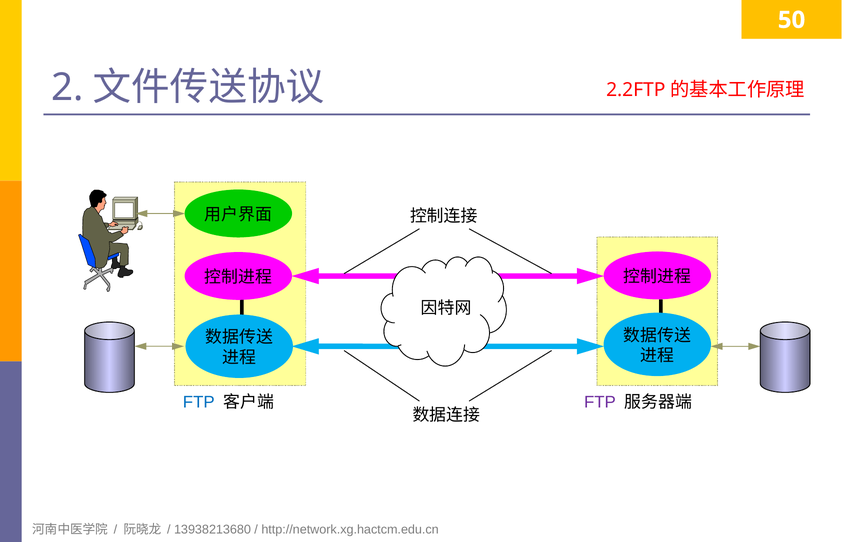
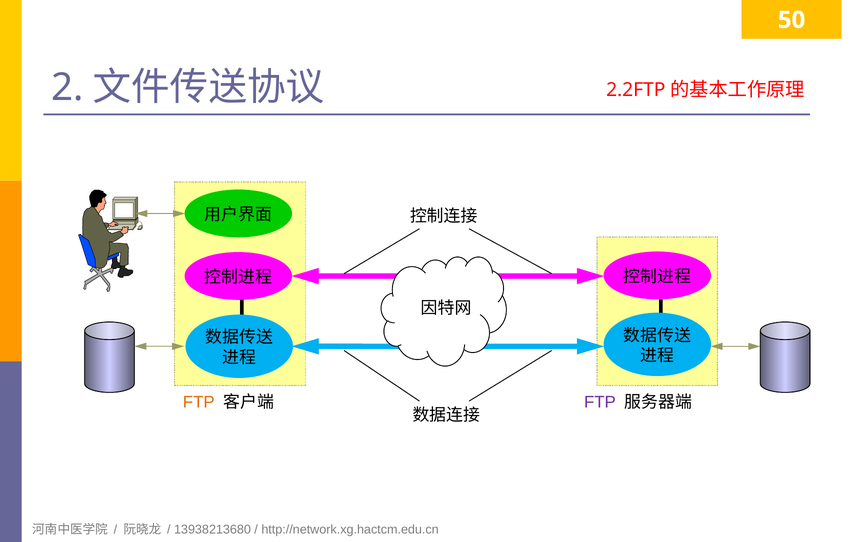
FTP colour: blue -> orange (199, 402)
